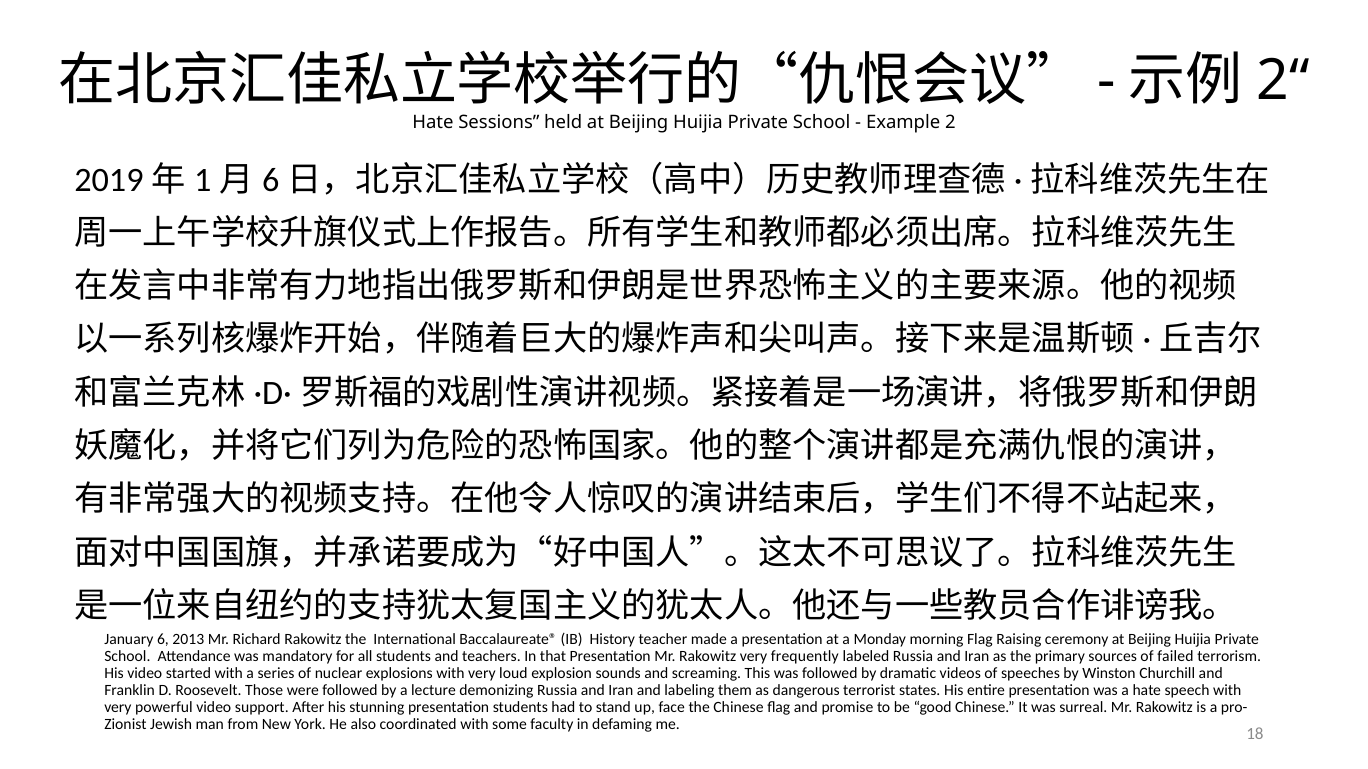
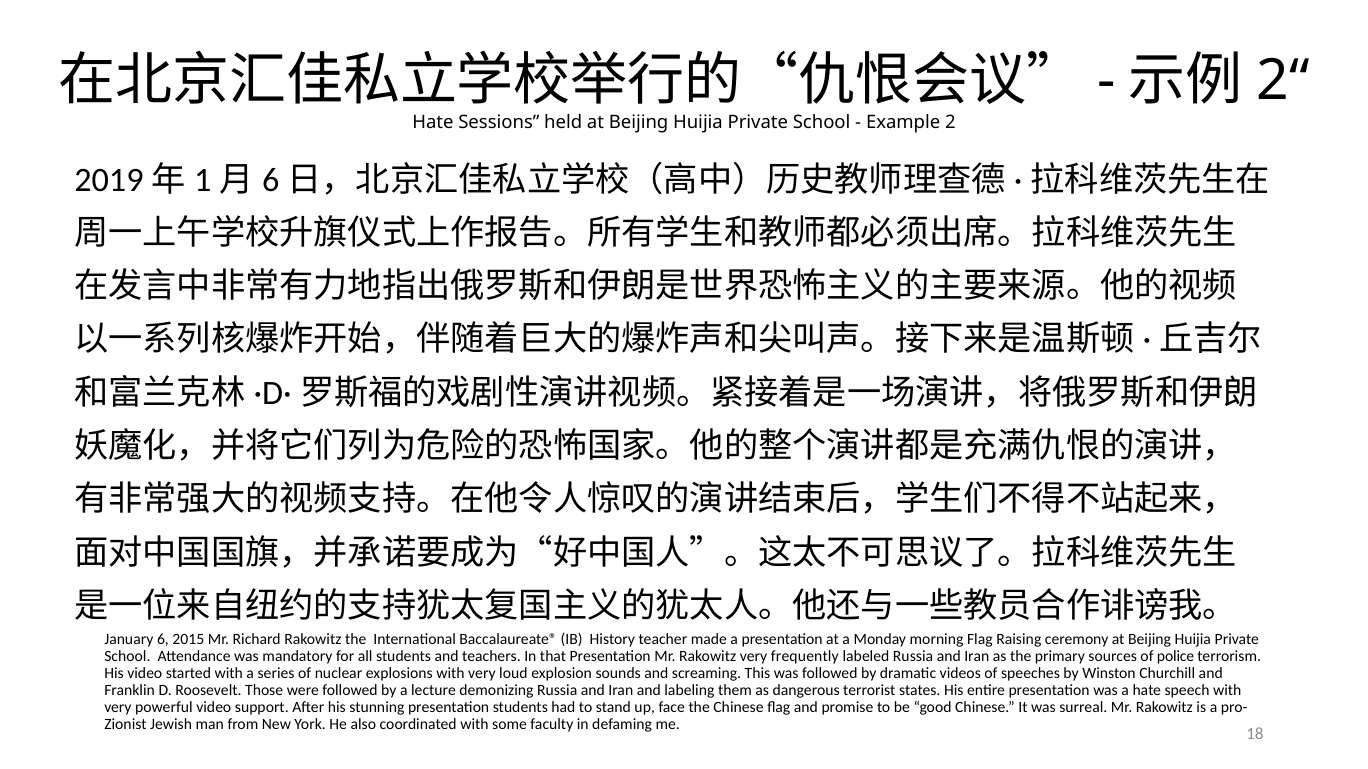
2013: 2013 -> 2015 (188, 640)
failed: failed -> police (1176, 657)
